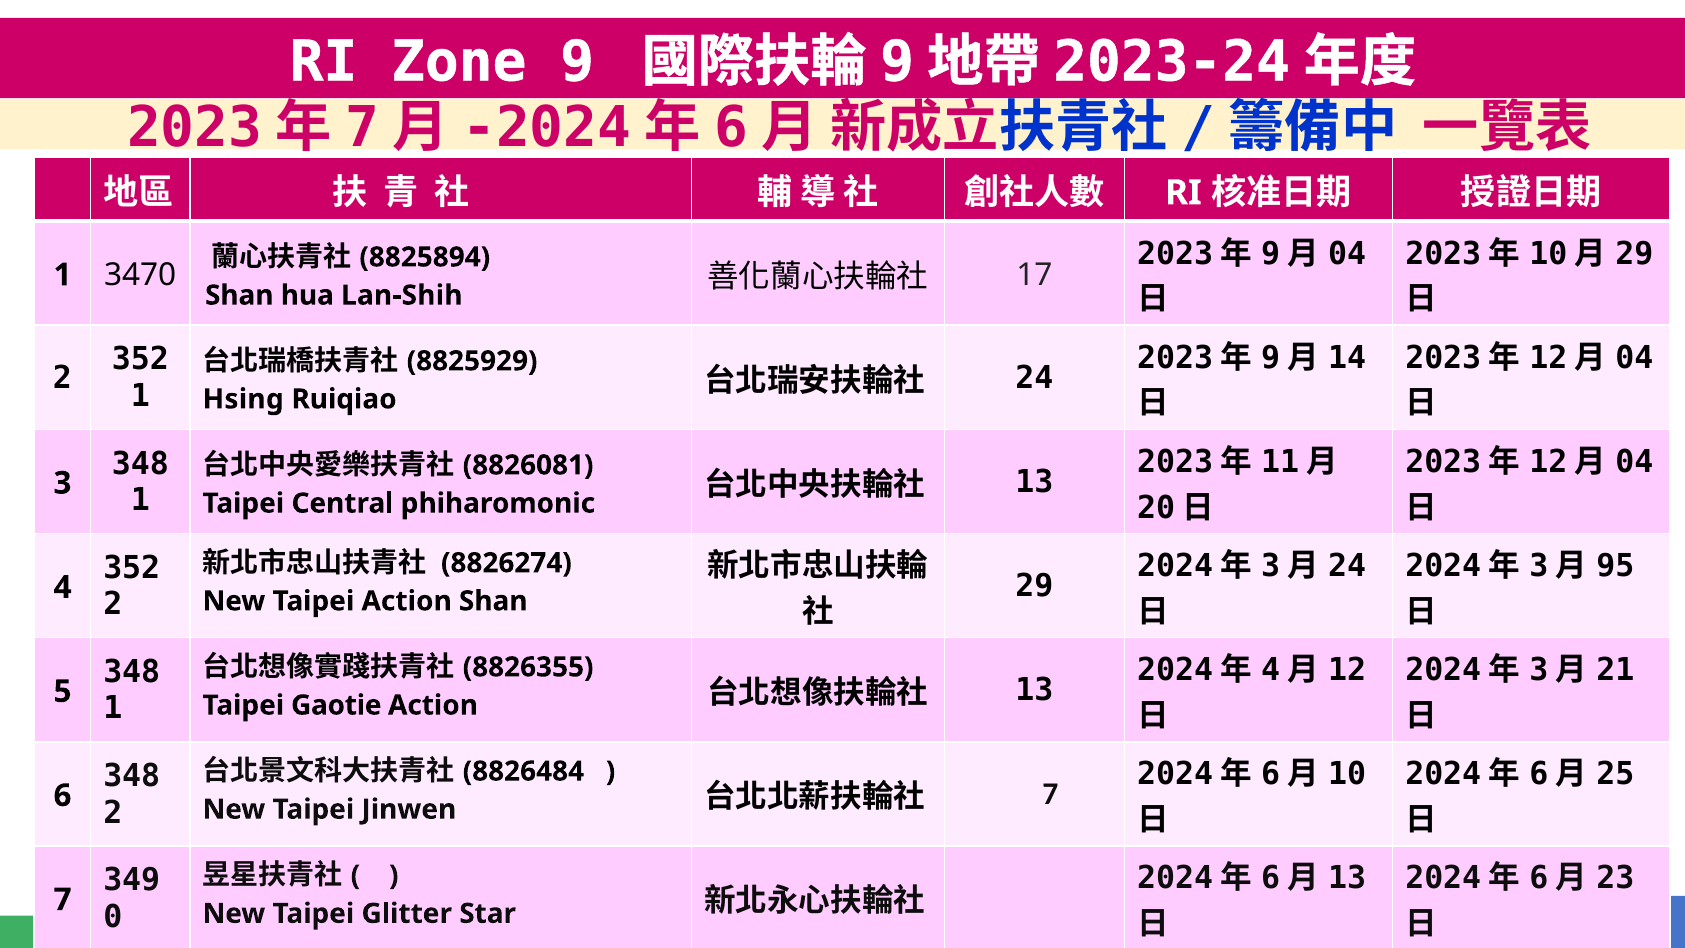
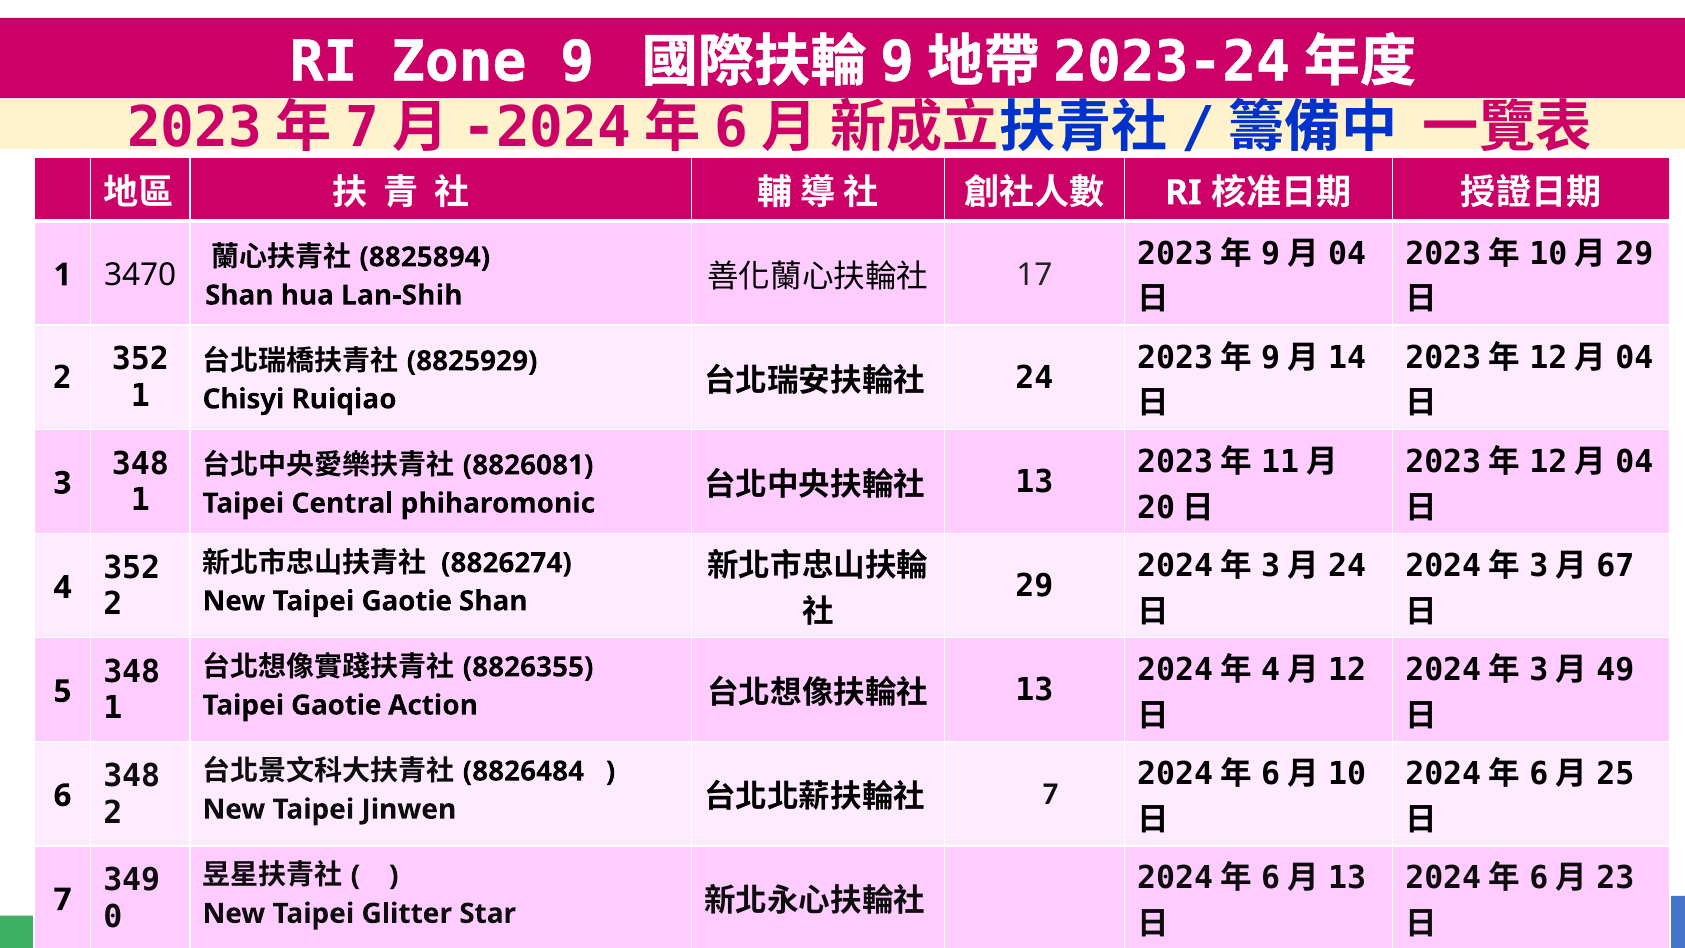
Hsing: Hsing -> Chisyi (243, 399)
95: 95 -> 67 (1615, 566)
New Taipei Action: Action -> Gaotie (407, 601)
21: 21 -> 49 (1615, 670)
